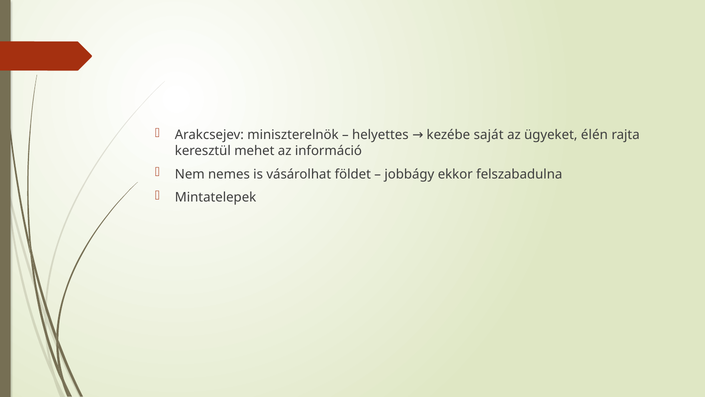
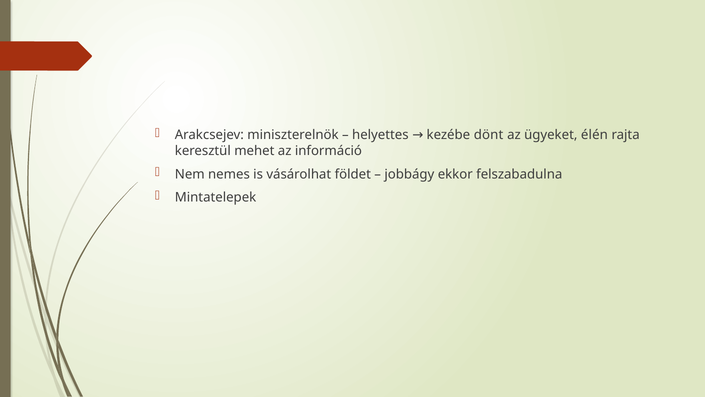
saját: saját -> dönt (489, 135)
